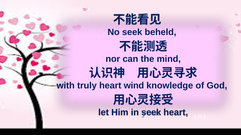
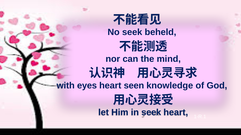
truly: truly -> eyes (87, 86)
wind: wind -> seen (134, 86)
